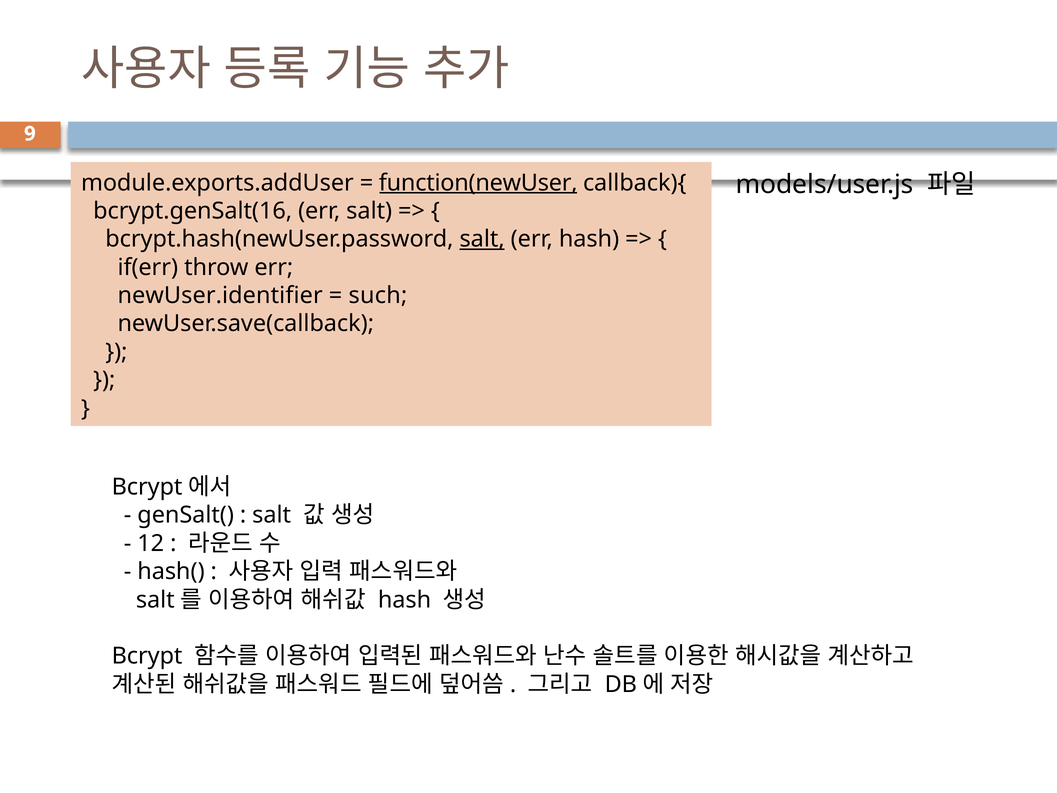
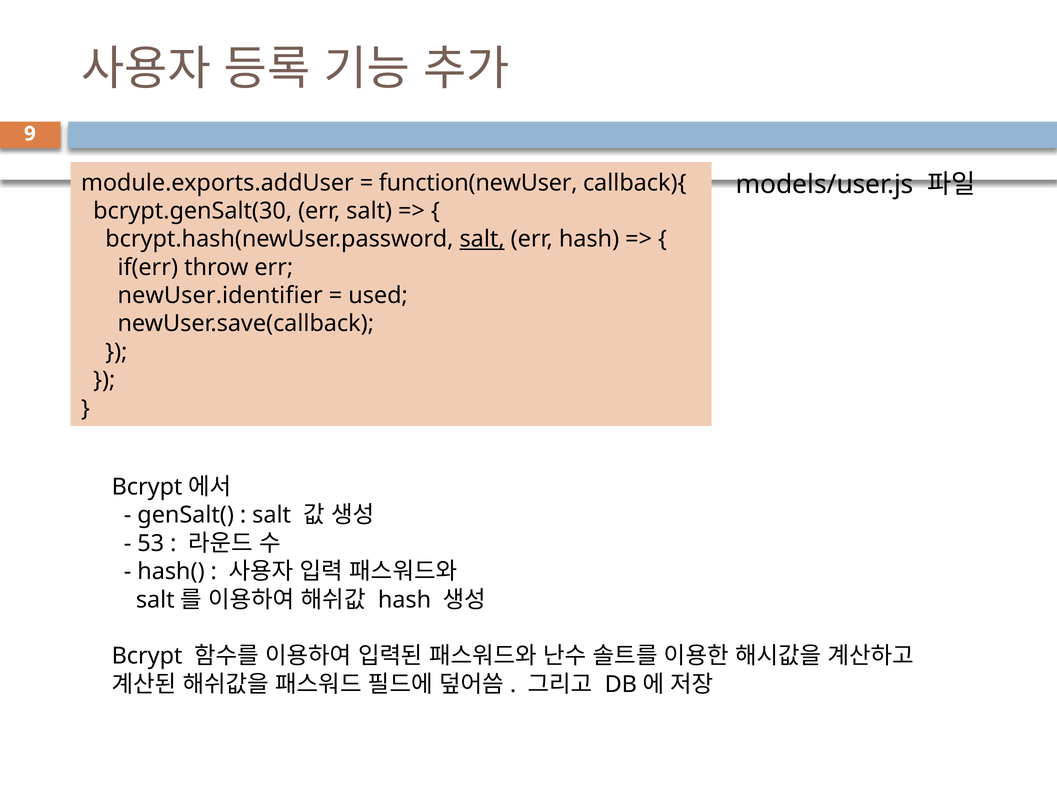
function(newUser underline: present -> none (478, 183)
bcrypt.genSalt(16: bcrypt.genSalt(16 -> bcrypt.genSalt(30 (193, 211)
such: such -> used (378, 295)
12: 12 -> 53 (151, 543)
